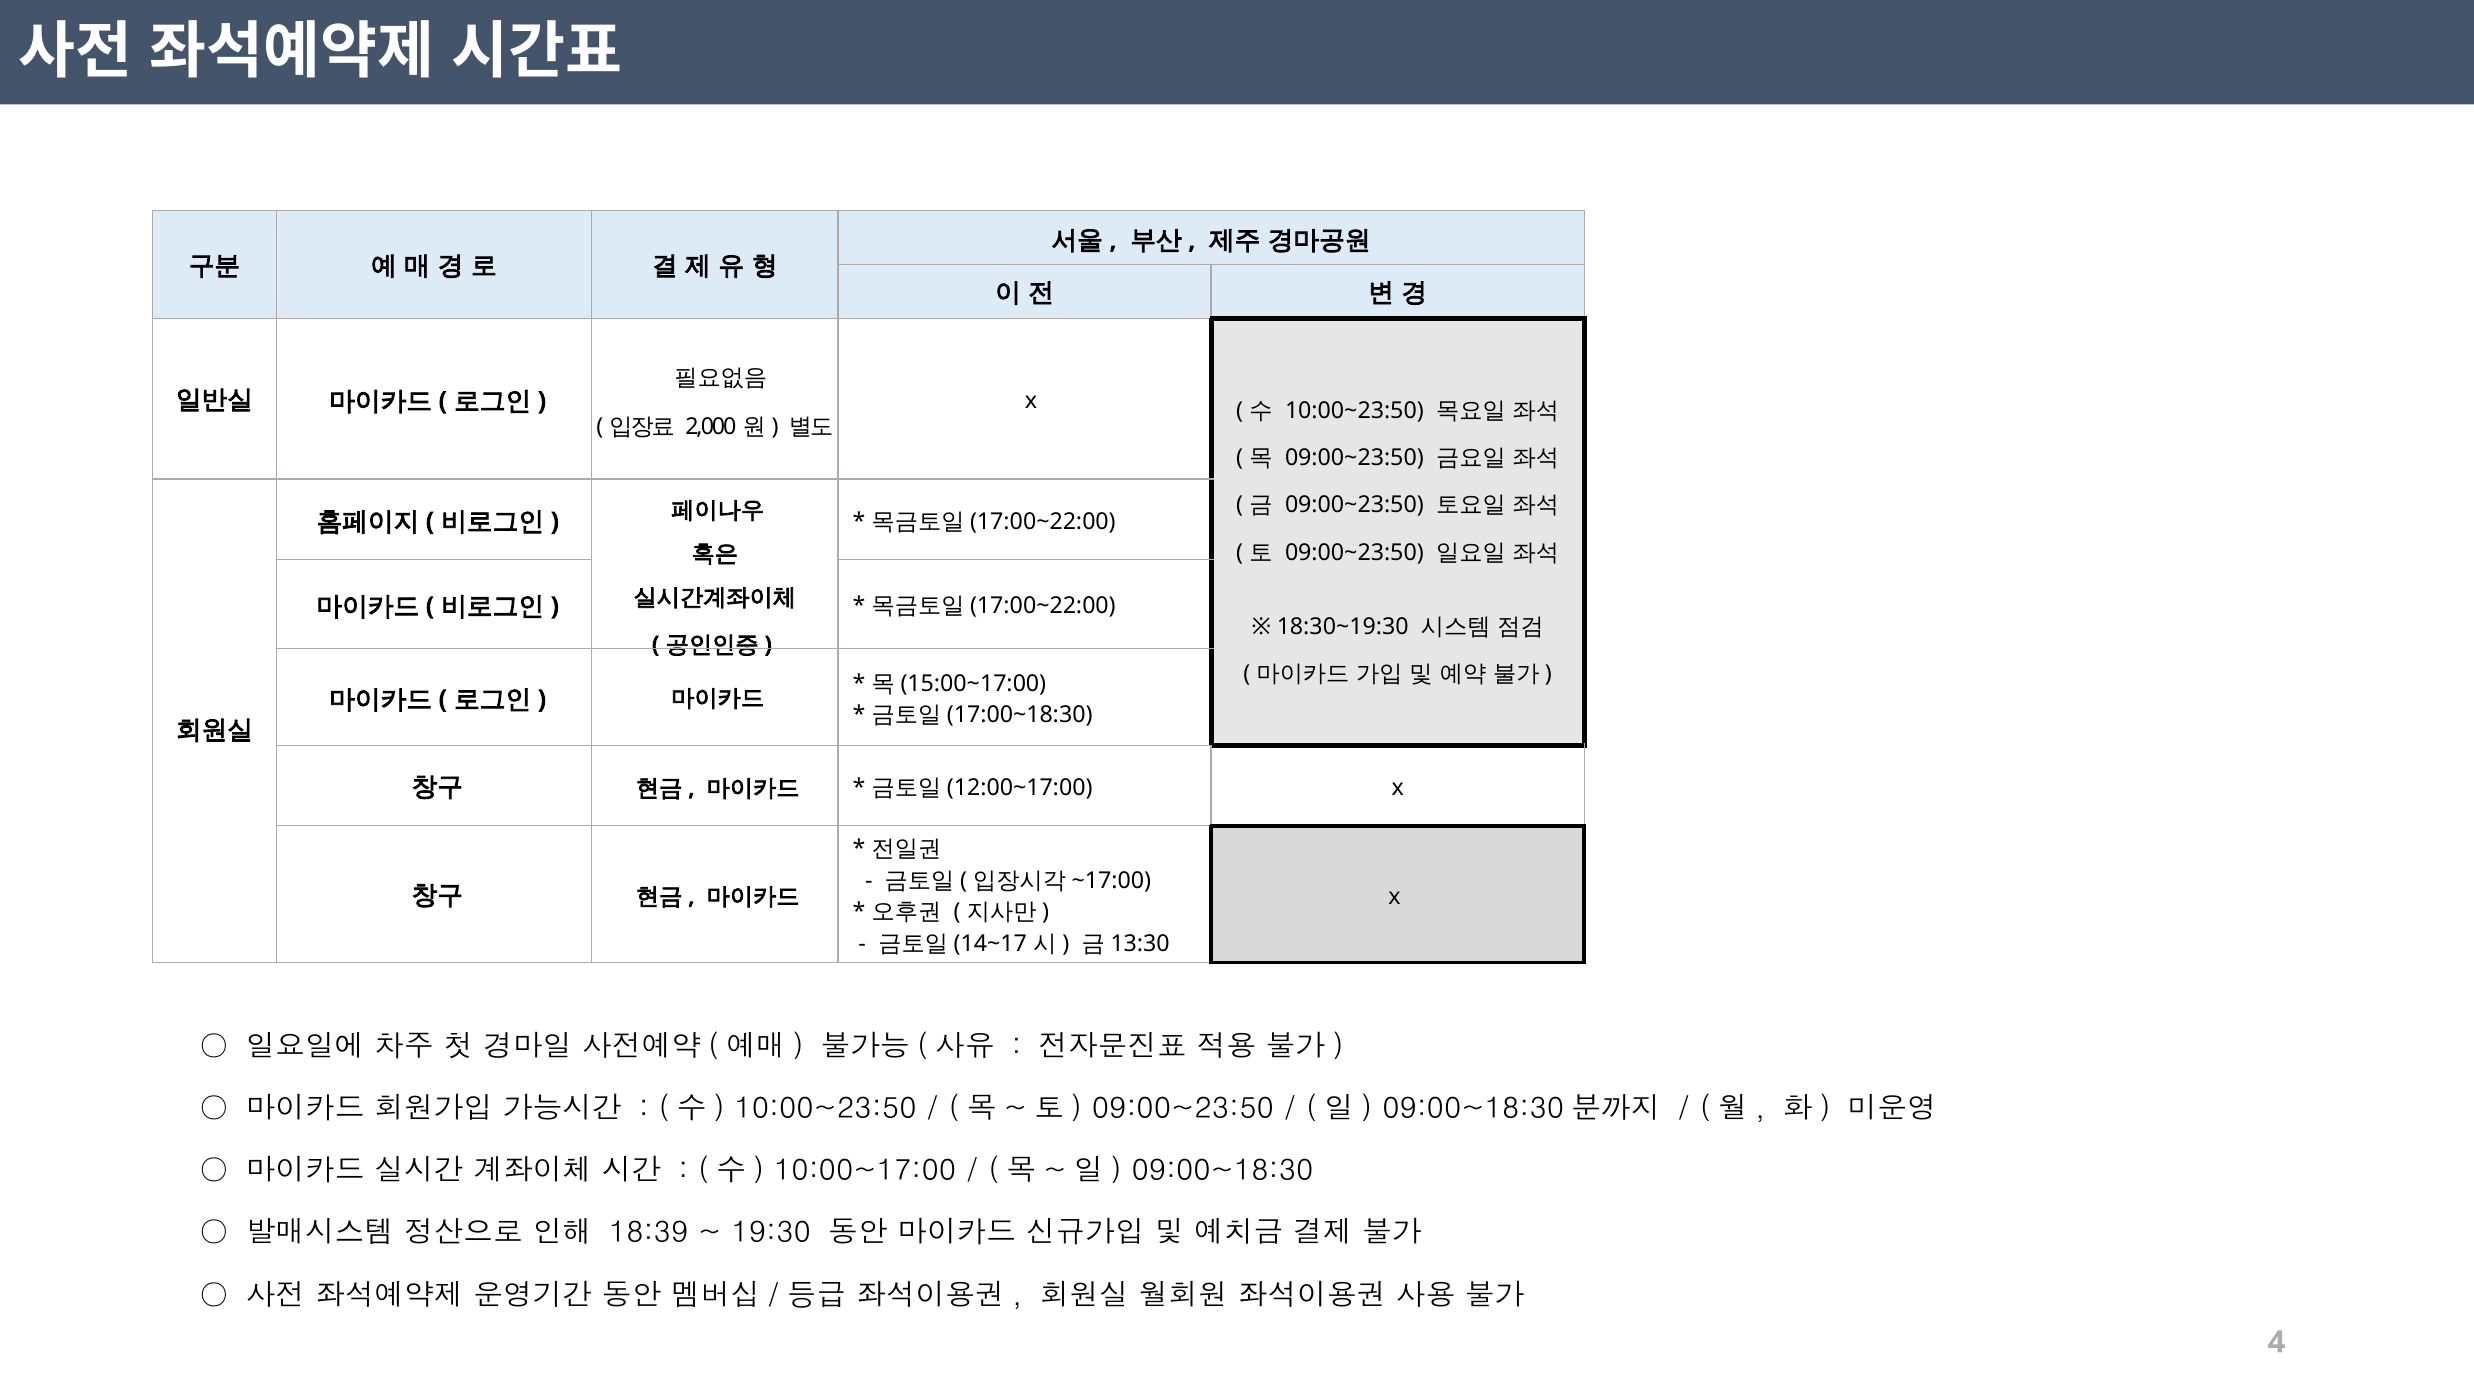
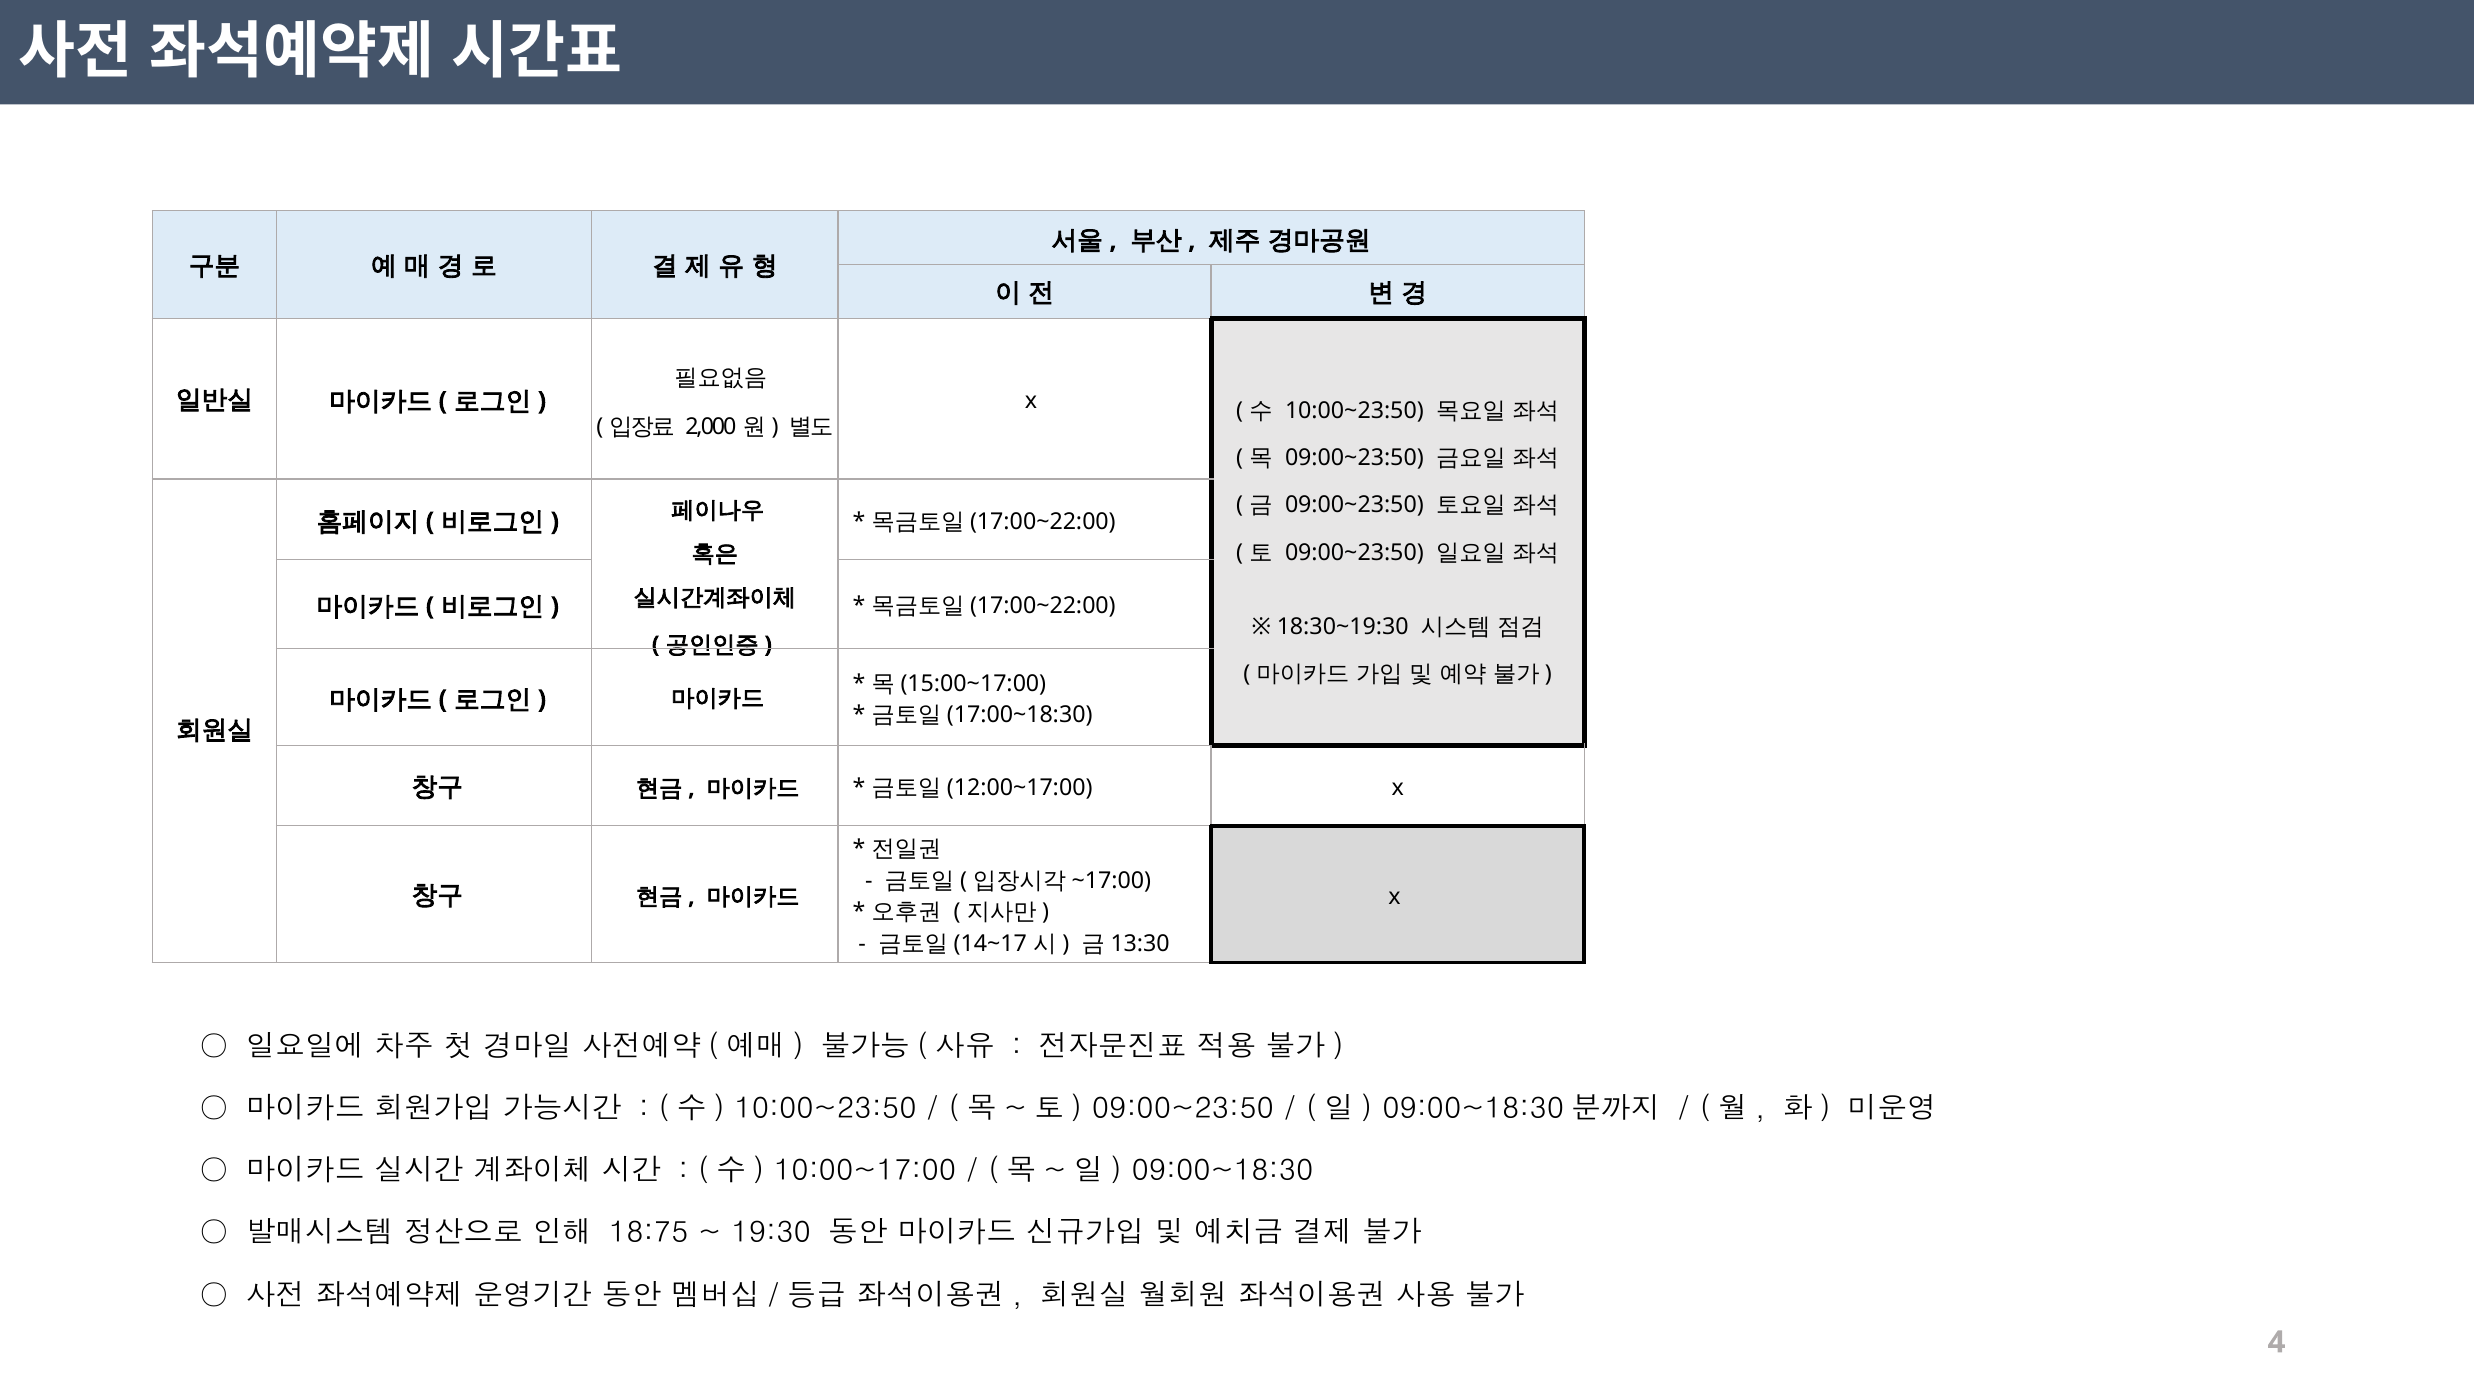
18:39: 18:39 -> 18:75 (649, 1233)
